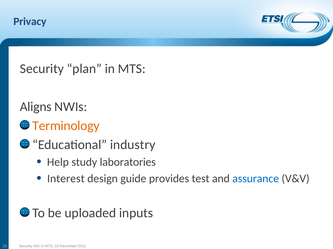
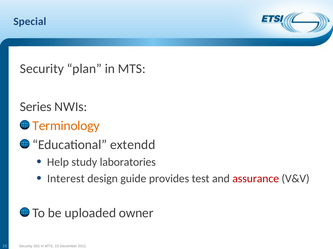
Privacy: Privacy -> Special (30, 22)
Aligns: Aligns -> Series (36, 107)
industry: industry -> extendd (133, 145)
assurance colour: blue -> red (256, 179)
inputs: inputs -> owner (136, 214)
